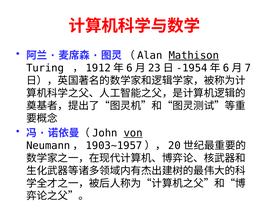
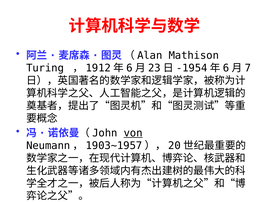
Mathison underline: present -> none (194, 55)
